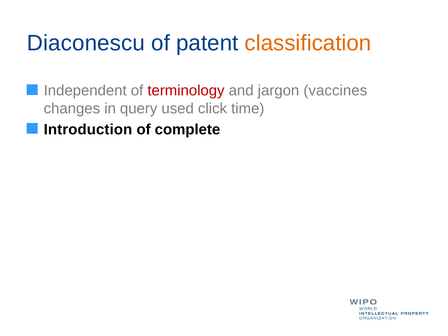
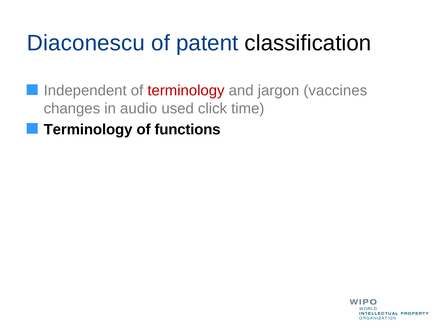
classification colour: orange -> black (308, 43)
query: query -> audio (139, 109)
Introduction: Introduction -> Terminology (88, 129)
complete: complete -> functions (188, 129)
